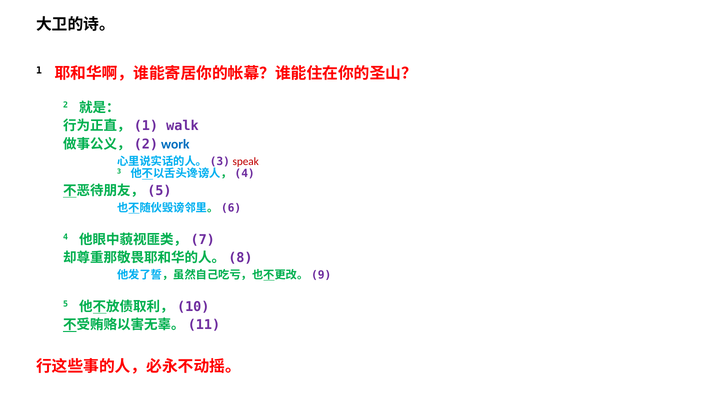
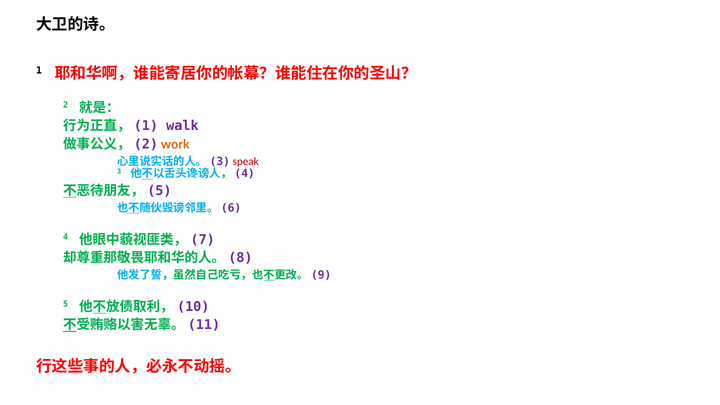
work colour: blue -> orange (175, 144)
